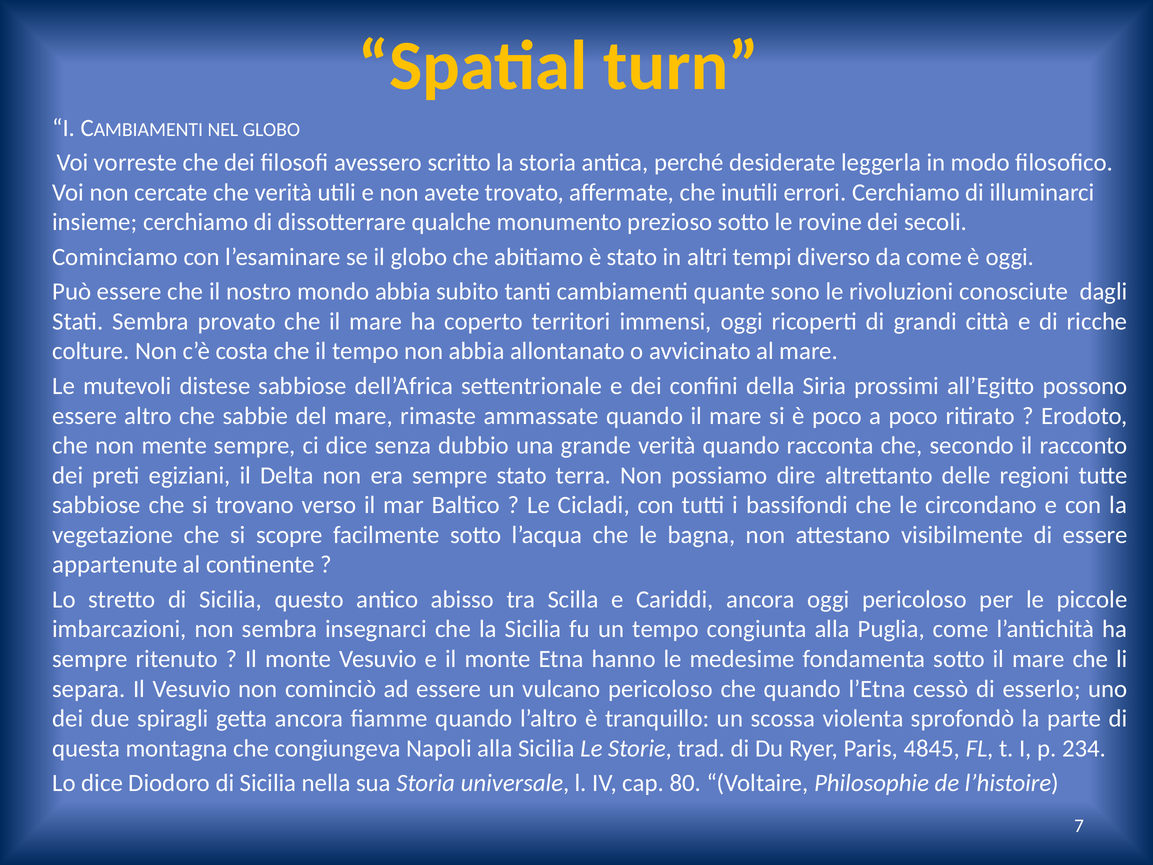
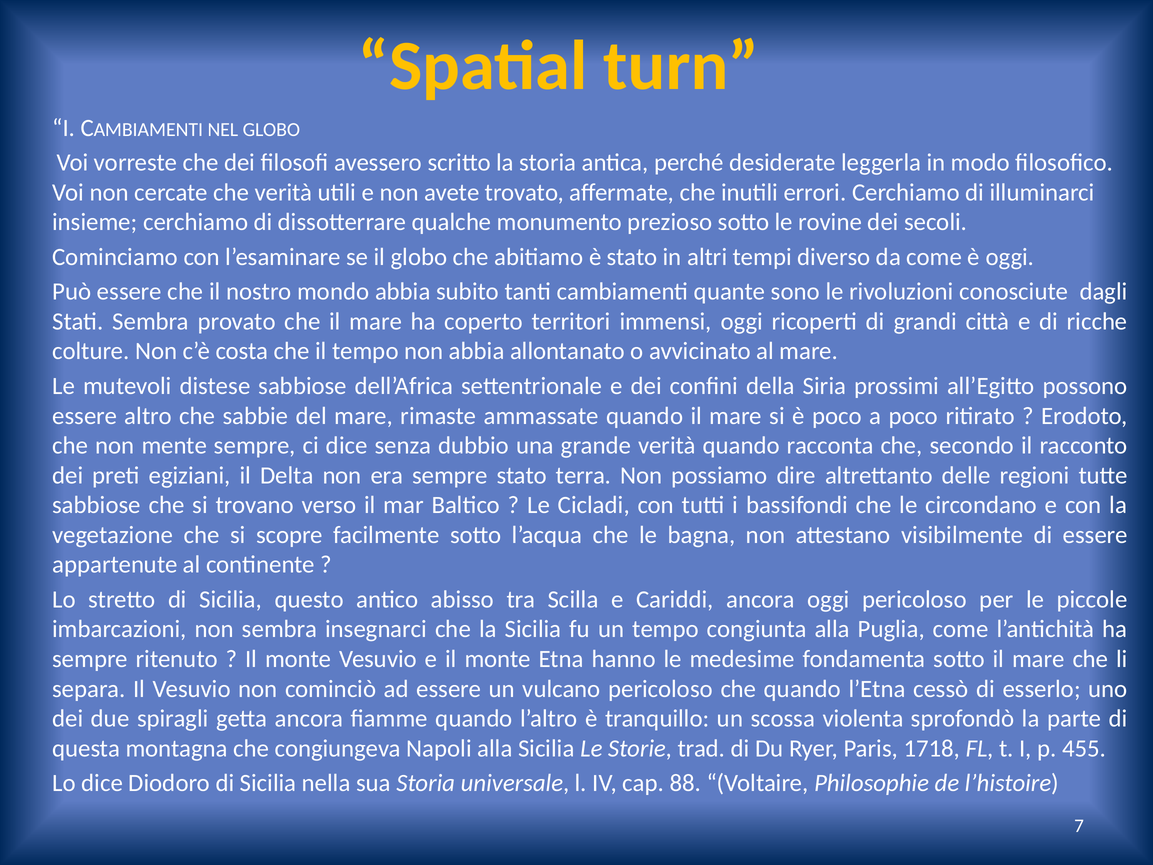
4845: 4845 -> 1718 (932, 748)
234: 234 -> 455 (1084, 748)
80: 80 -> 88 (685, 783)
